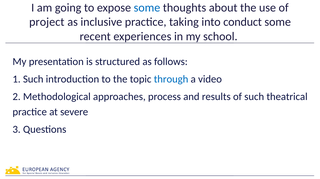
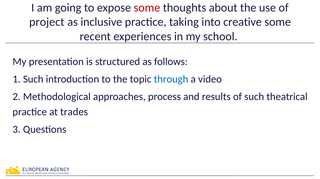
some colour: blue -> red (147, 8)
conduct: conduct -> creative (243, 22)
severe: severe -> trades (74, 112)
